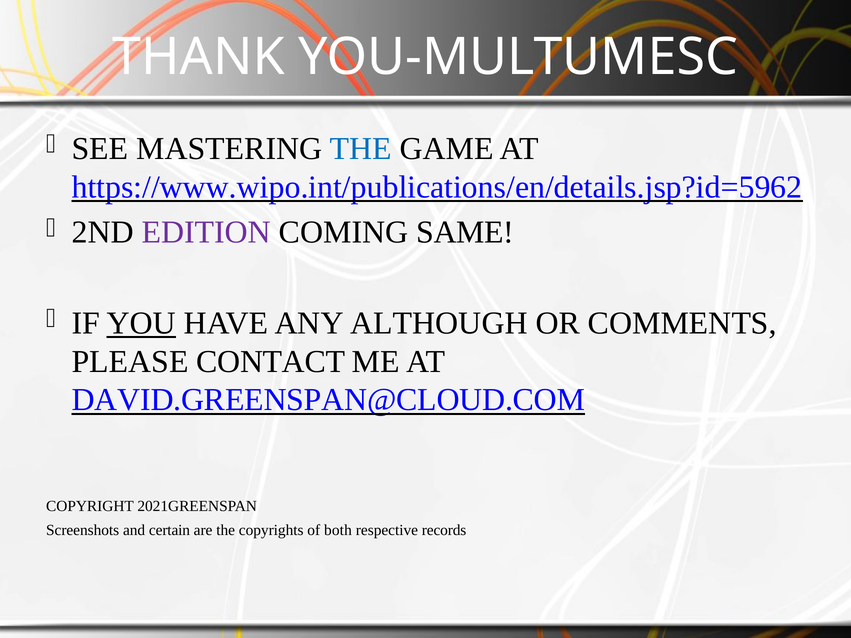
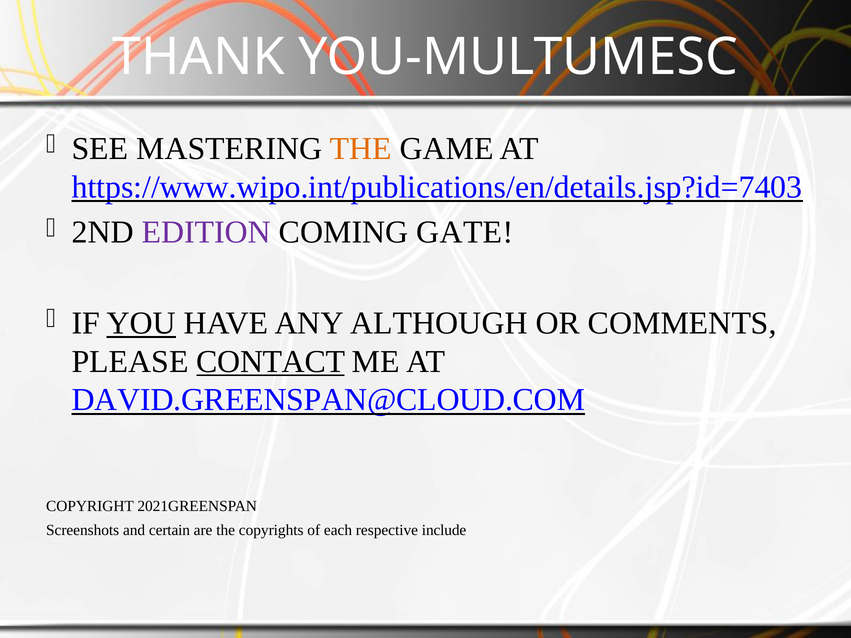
THE colour: blue -> orange (361, 149)
https://www.wipo.int/publications/en/details.jsp?id=5962: https://www.wipo.int/publications/en/details.jsp?id=5962 -> https://www.wipo.int/publications/en/details.jsp?id=7403 (437, 187)
SAME: SAME -> GATE (465, 233)
CONTACT underline: none -> present (271, 362)
both: both -> each (338, 531)
records: records -> include (444, 531)
